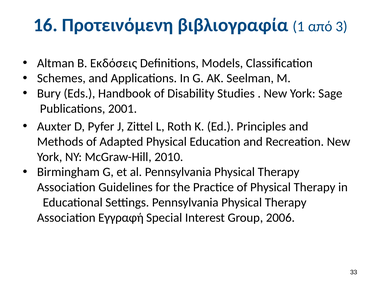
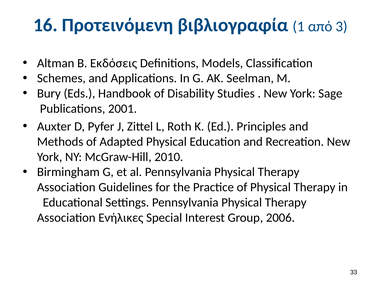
Εγγραφή: Εγγραφή -> Ενήλικες (121, 218)
